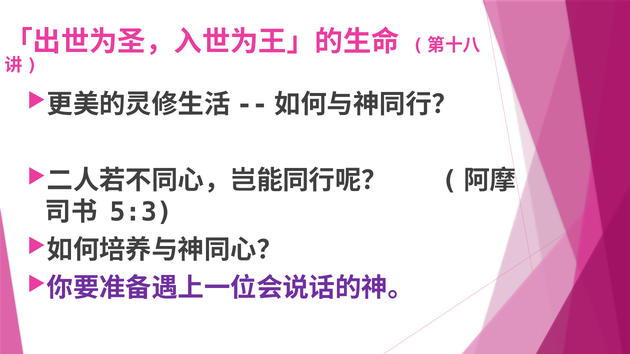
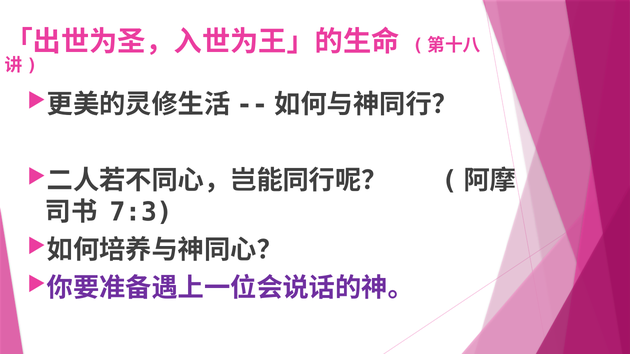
5:3: 5:3 -> 7:3 (141, 212)
